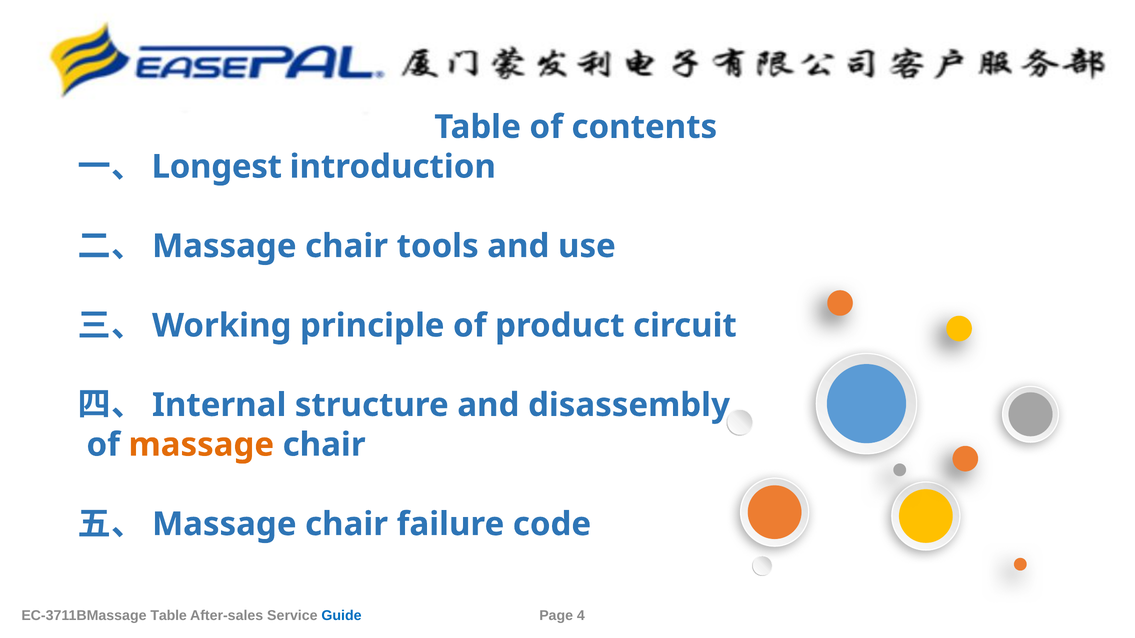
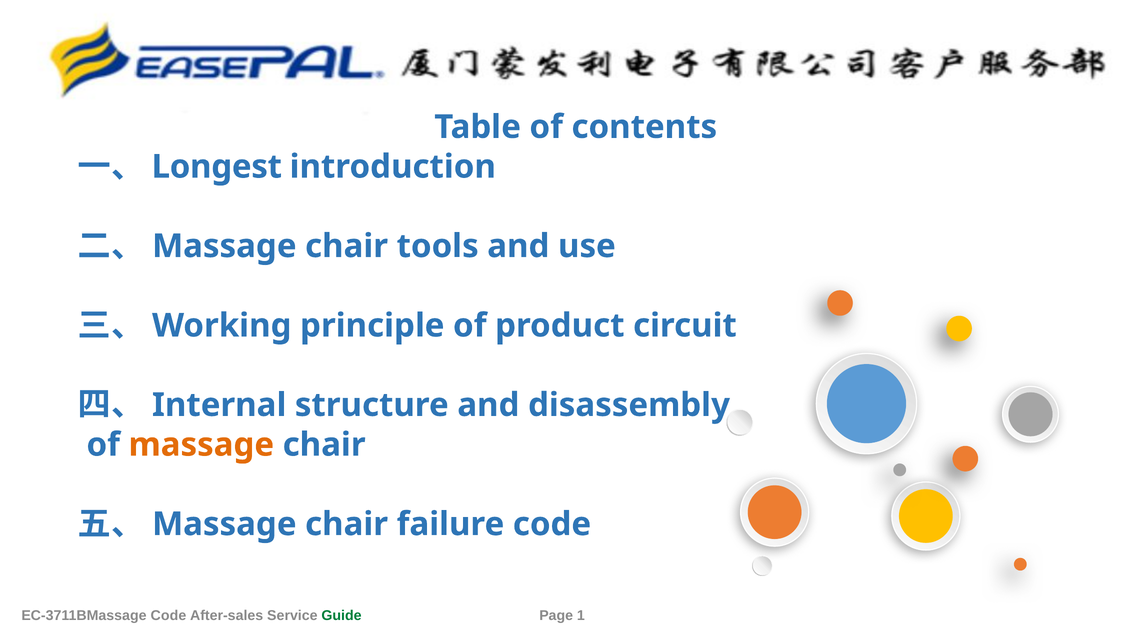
EC-3711BMassage Table: Table -> Code (168, 616)
Guide colour: blue -> green (342, 616)
4: 4 -> 1 (581, 616)
